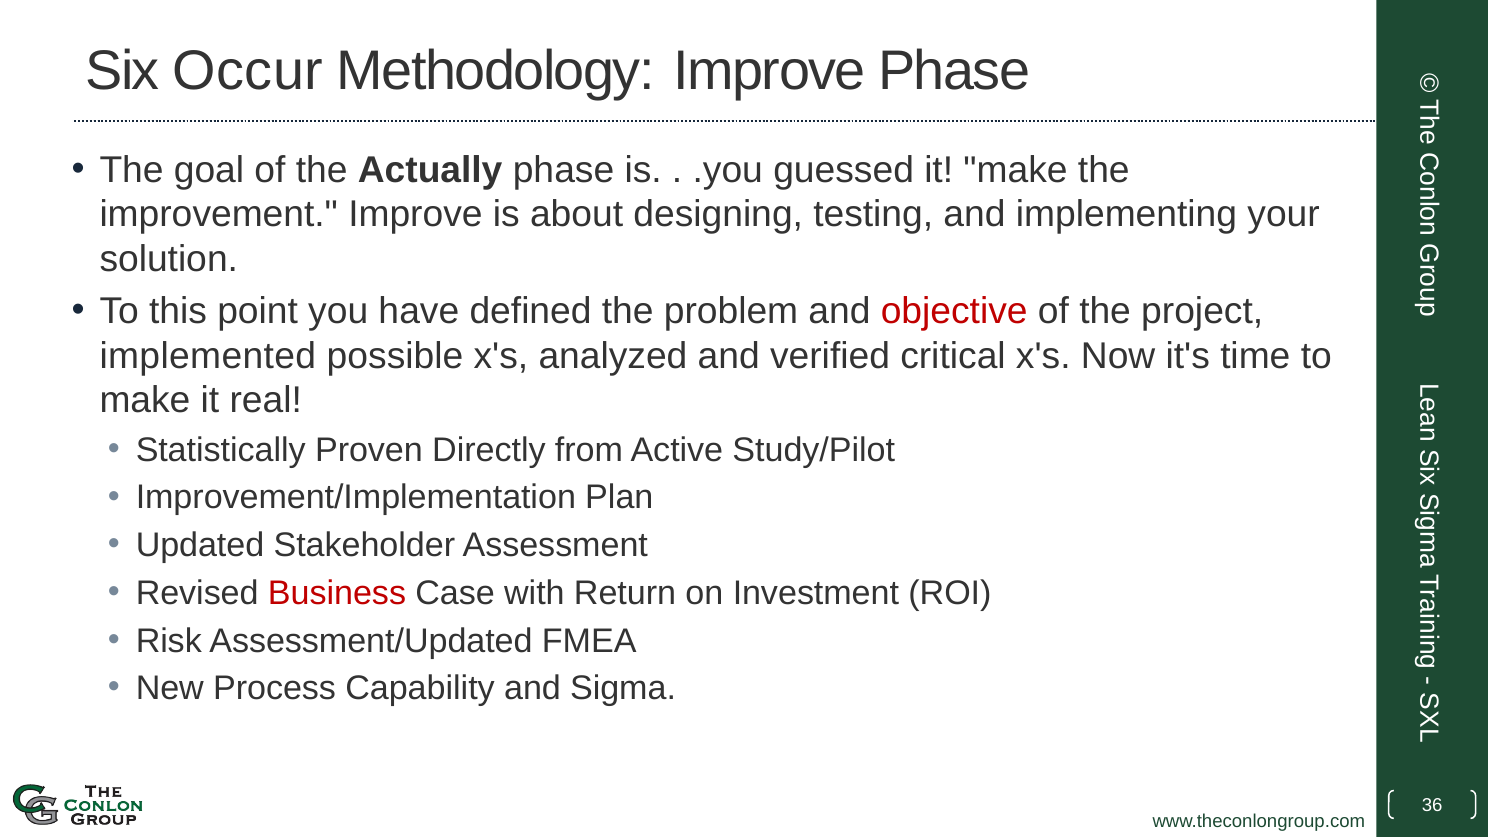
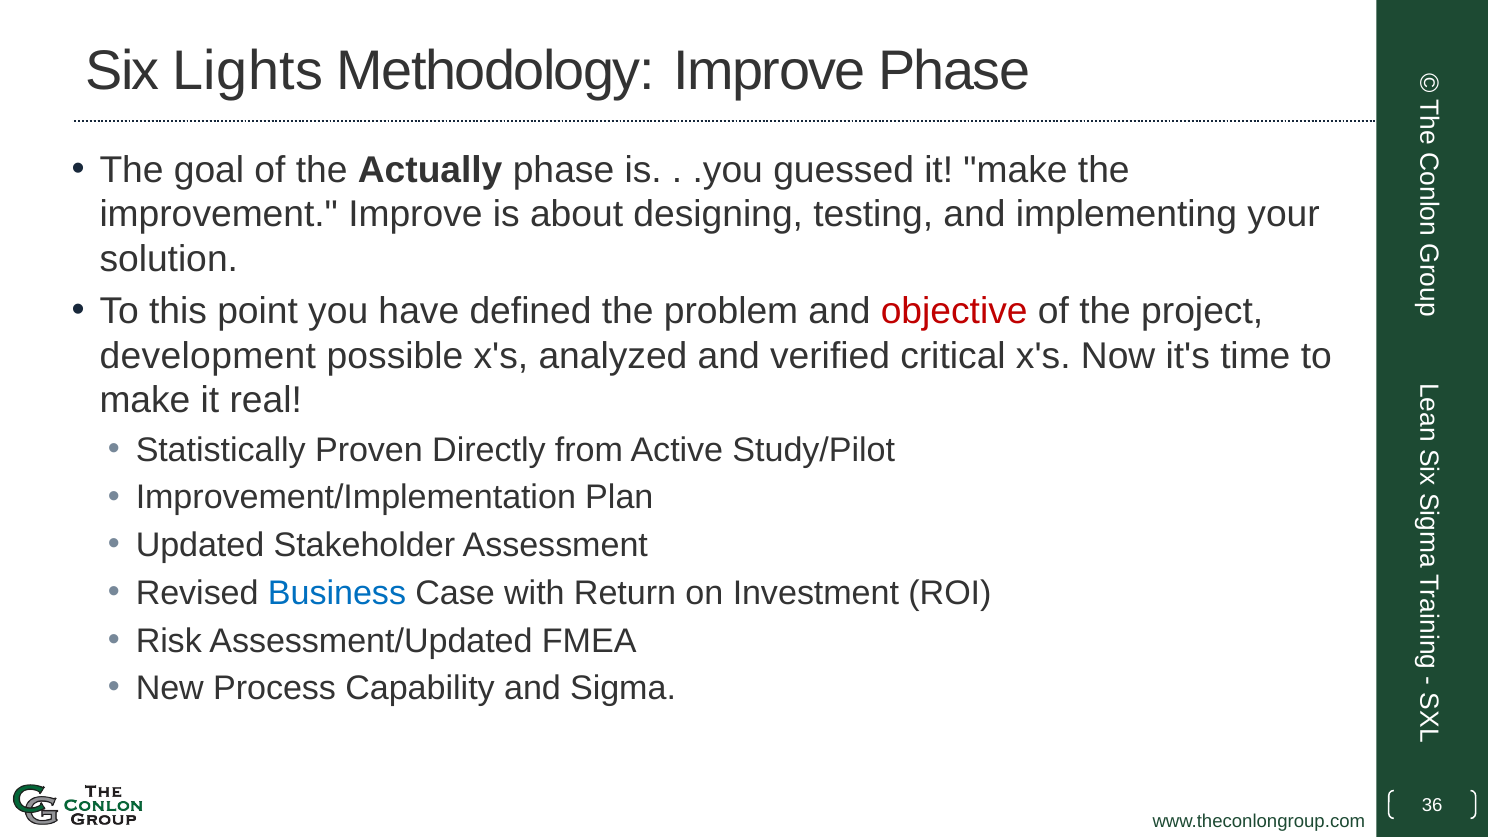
Occur: Occur -> Lights (248, 71)
implemented: implemented -> development (208, 356)
Business colour: red -> blue (337, 593)
